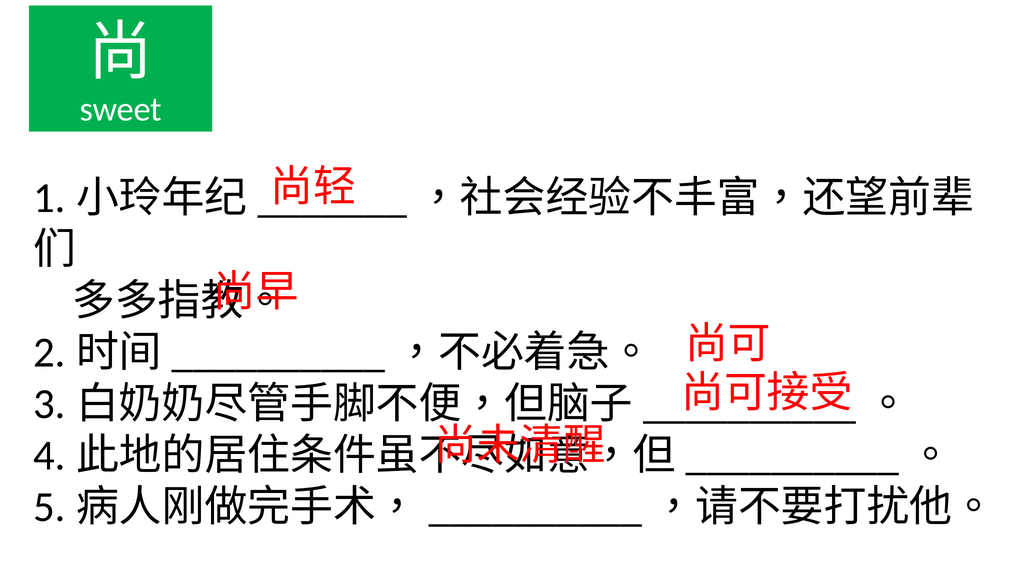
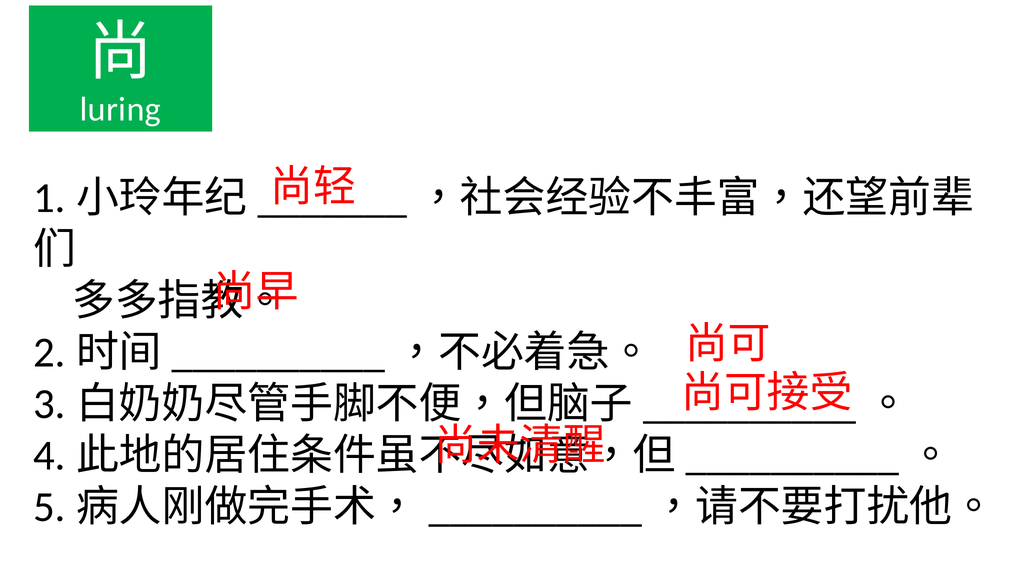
sweet: sweet -> luring (120, 110)
